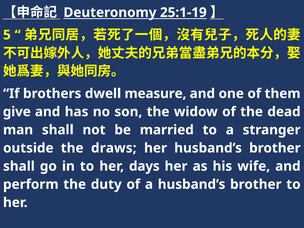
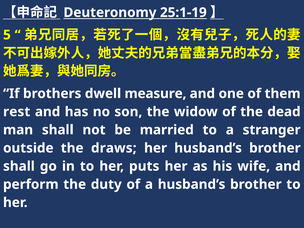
give: give -> rest (17, 112)
days: days -> puts (144, 166)
